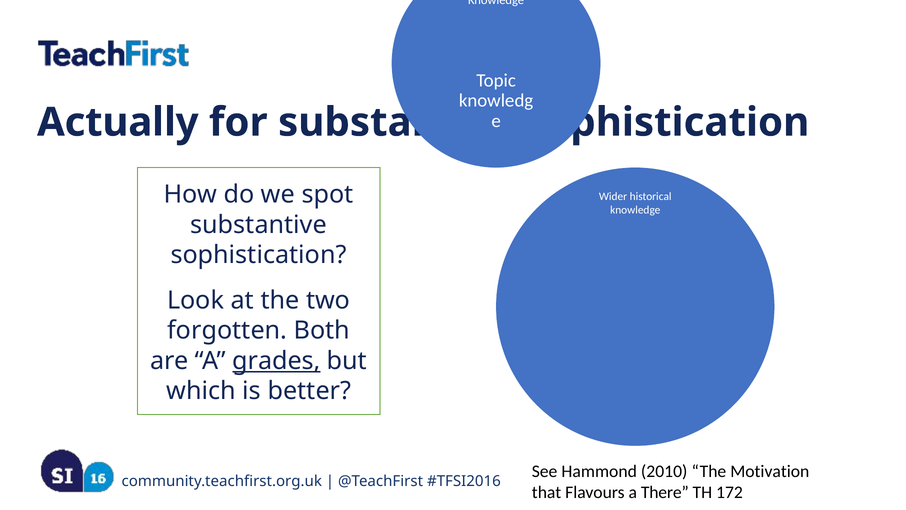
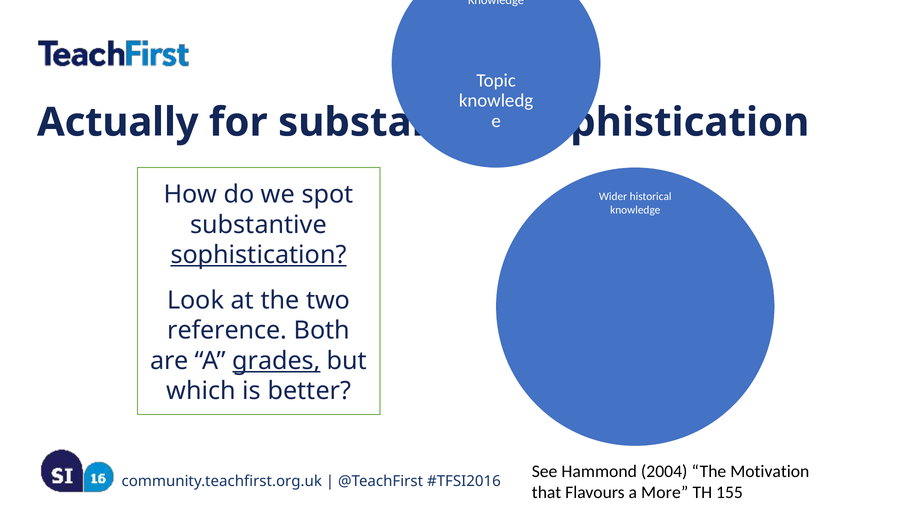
sophistication underline: none -> present (259, 255)
forgotten: forgotten -> reference (227, 331)
2010: 2010 -> 2004 (664, 471)
There: There -> More (665, 493)
172: 172 -> 155 (729, 493)
